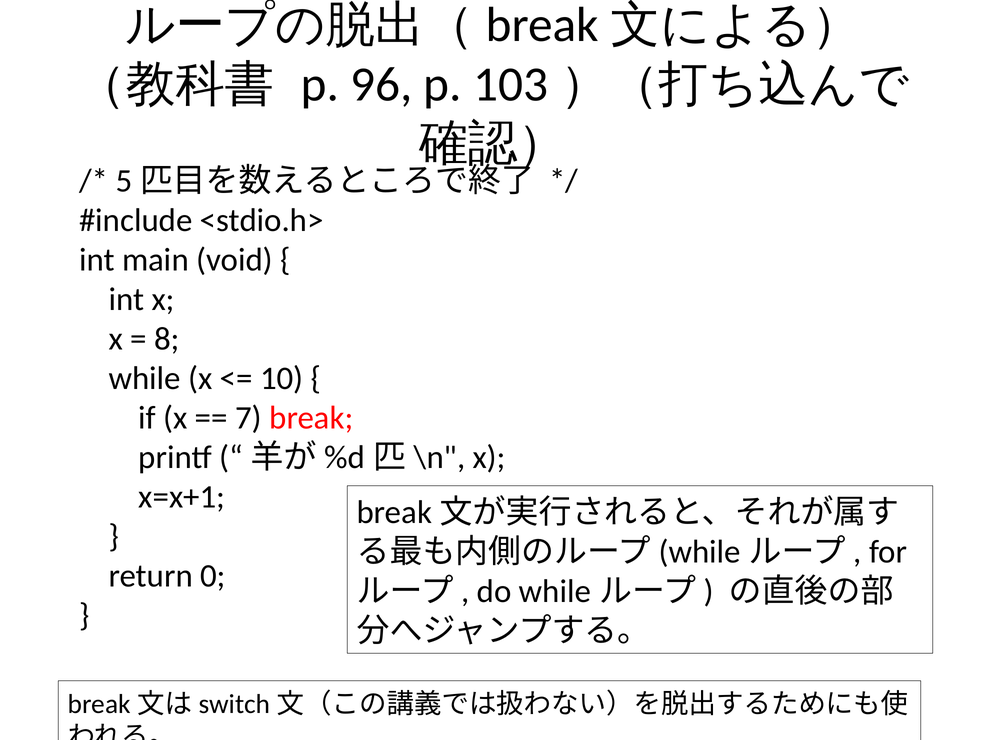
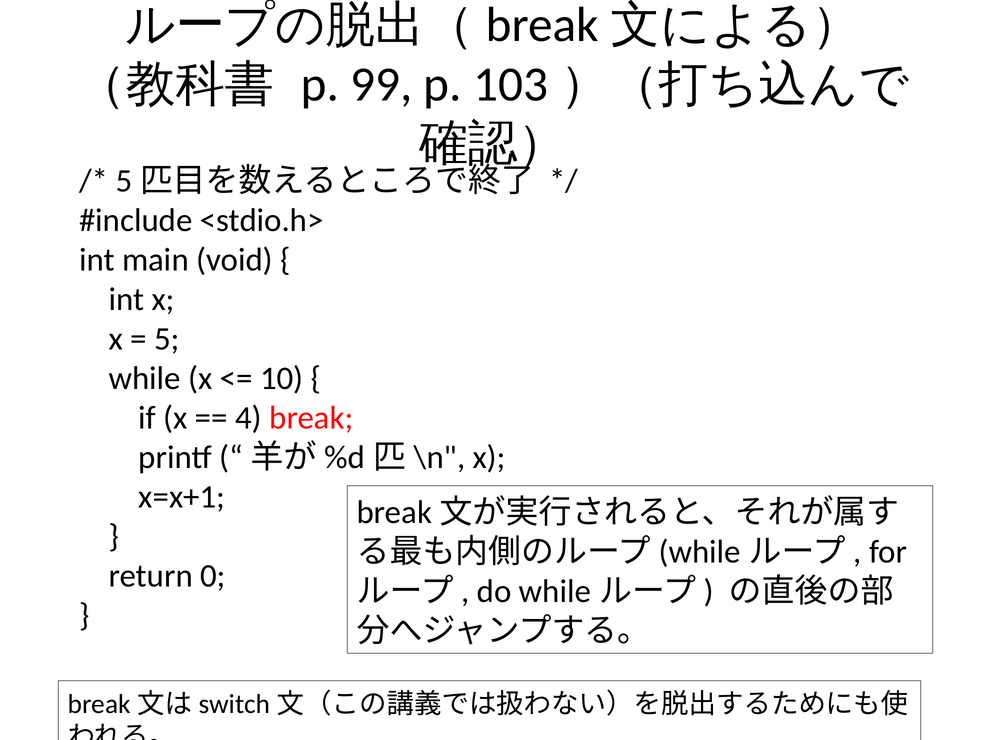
96: 96 -> 99 (381, 84)
8: 8 -> 5 (167, 339)
7: 7 -> 4 (249, 418)
